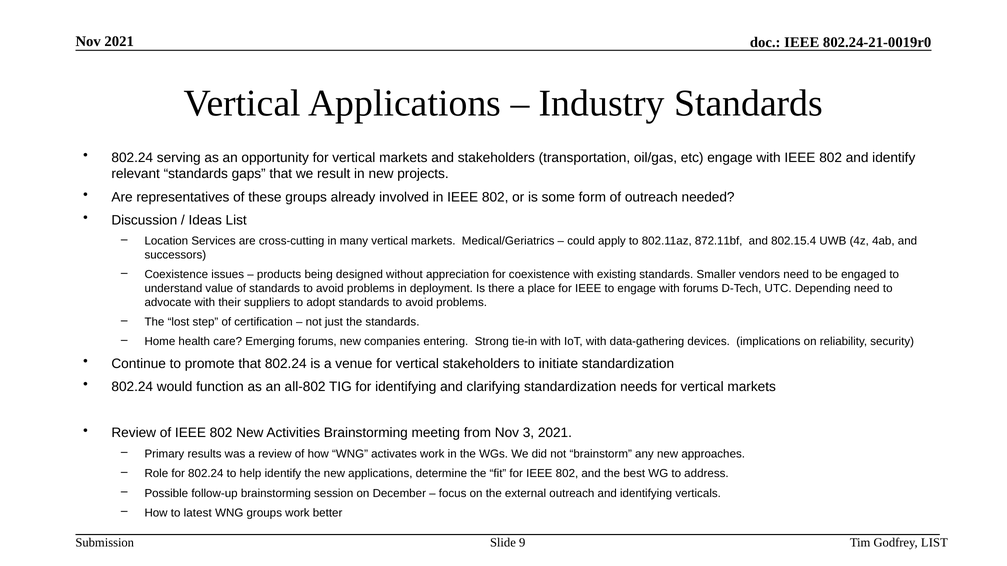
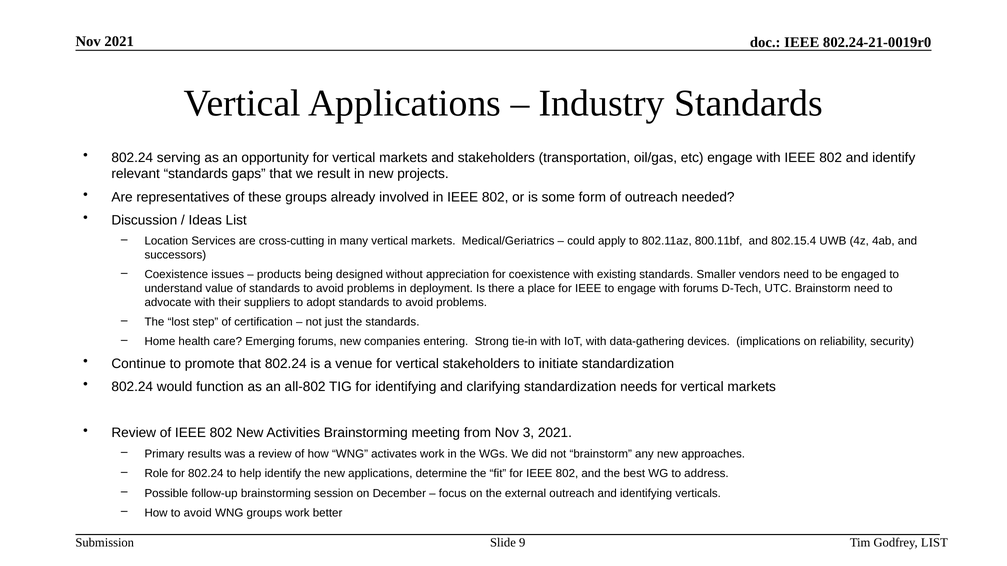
872.11bf: 872.11bf -> 800.11bf (719, 241)
UTC Depending: Depending -> Brainstorm (823, 289)
How to latest: latest -> avoid (198, 513)
